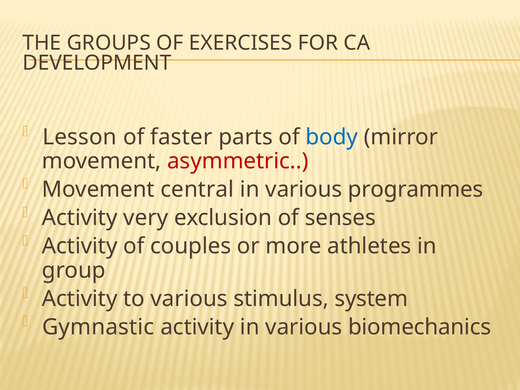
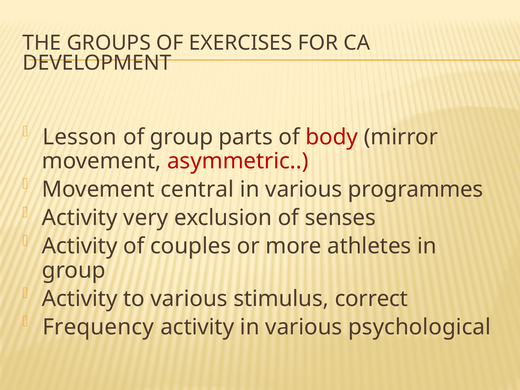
of faster: faster -> group (182, 137)
body colour: blue -> red (332, 137)
system: system -> correct (371, 299)
Gymnastic: Gymnastic -> Frequency (98, 327)
biomechanics: biomechanics -> psychological (419, 327)
